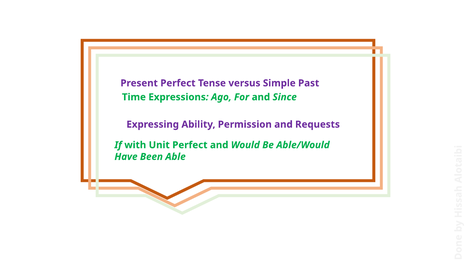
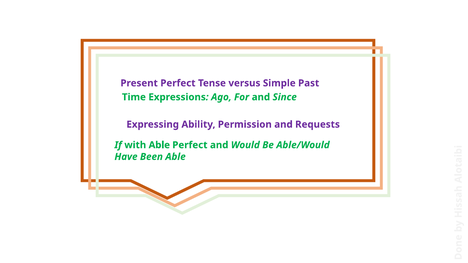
with Unit: Unit -> Able (159, 145)
